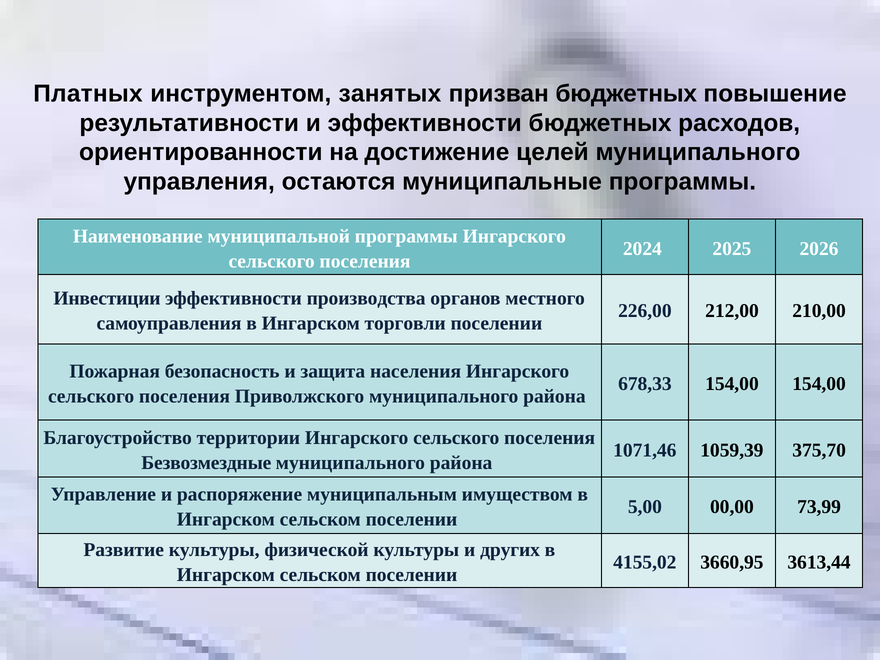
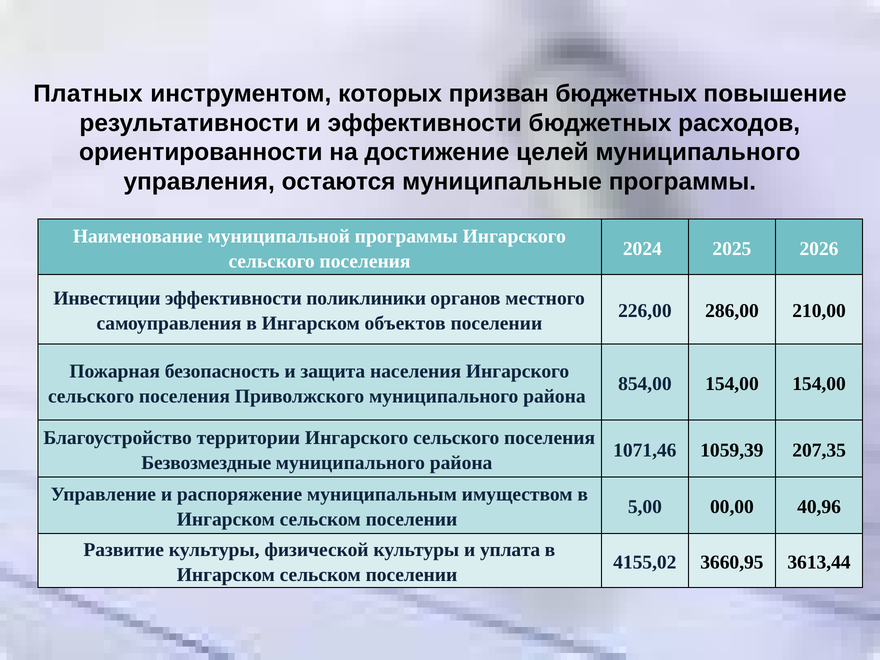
занятых: занятых -> которых (390, 94)
производства: производства -> поликлиники (366, 299)
212,00: 212,00 -> 286,00 (732, 311)
торговли: торговли -> объектов (405, 323)
678,33: 678,33 -> 854,00 (645, 384)
375,70: 375,70 -> 207,35 (819, 450)
73,99: 73,99 -> 40,96 (819, 507)
других: других -> уплата (510, 550)
